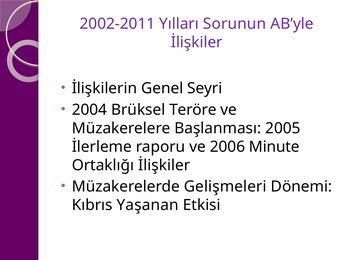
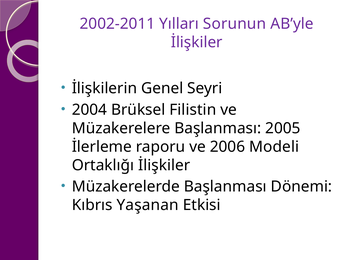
Teröre: Teröre -> Filistin (193, 110)
Minute: Minute -> Modeli (274, 147)
Müzakerelerde Gelişmeleri: Gelişmeleri -> Başlanması (225, 187)
